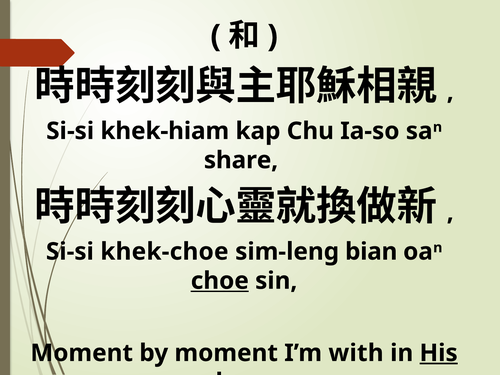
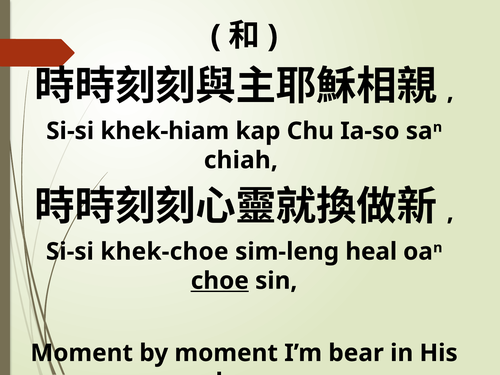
share: share -> chiah (241, 160)
bian: bian -> heal (371, 252)
with: with -> bear (356, 353)
His underline: present -> none (439, 353)
